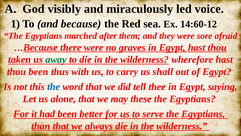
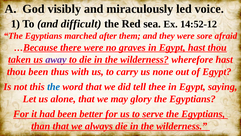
and because: because -> difficult (81, 24)
14:60-12: 14:60-12 -> 14:52-12 (199, 24)
away colour: green -> purple (56, 59)
shall: shall -> none (163, 71)
these: these -> glory (141, 99)
